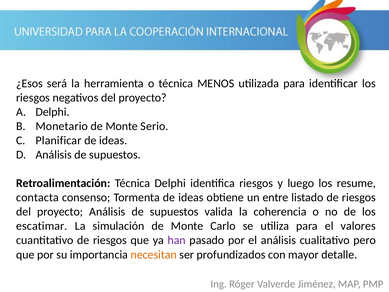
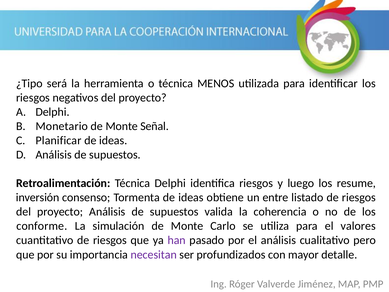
¿Esos: ¿Esos -> ¿Tipo (29, 83)
Serio: Serio -> Señal (155, 126)
contacta: contacta -> inversión (38, 197)
escatimar: escatimar -> conforme (42, 226)
necesitan colour: orange -> purple (154, 254)
